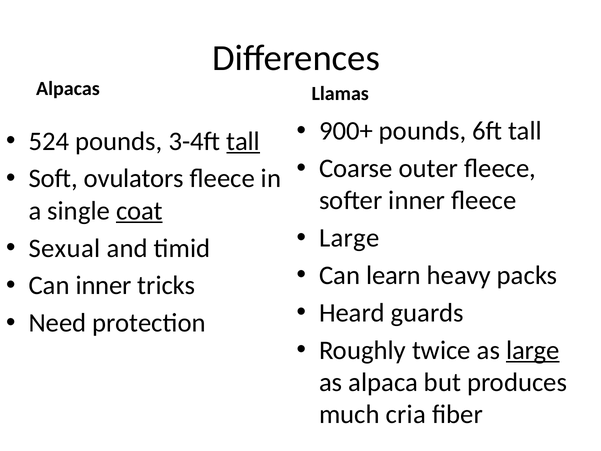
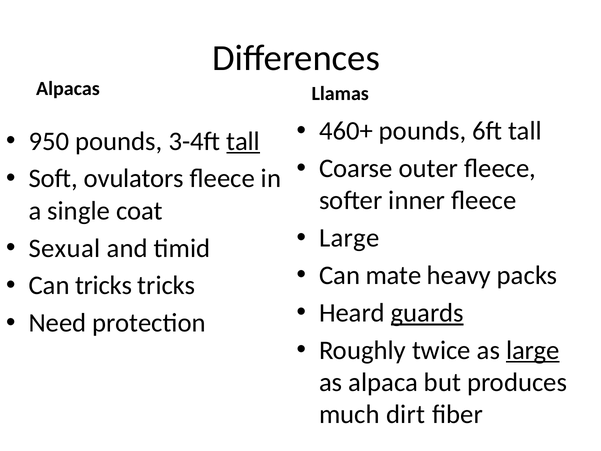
900+: 900+ -> 460+ (346, 131)
524: 524 -> 950 (49, 141)
coat underline: present -> none (139, 211)
learn: learn -> mate (394, 275)
Can inner: inner -> tricks (104, 286)
guards underline: none -> present (427, 313)
cria: cria -> dirt (406, 414)
